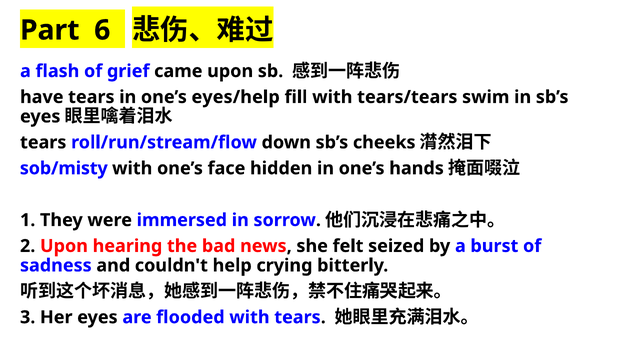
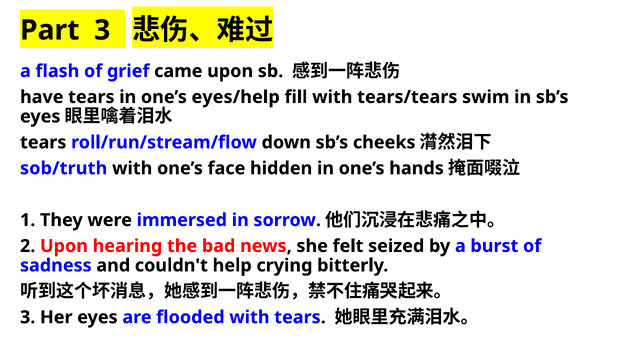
Part 6: 6 -> 3 (102, 30)
sob/misty: sob/misty -> sob/truth (64, 168)
